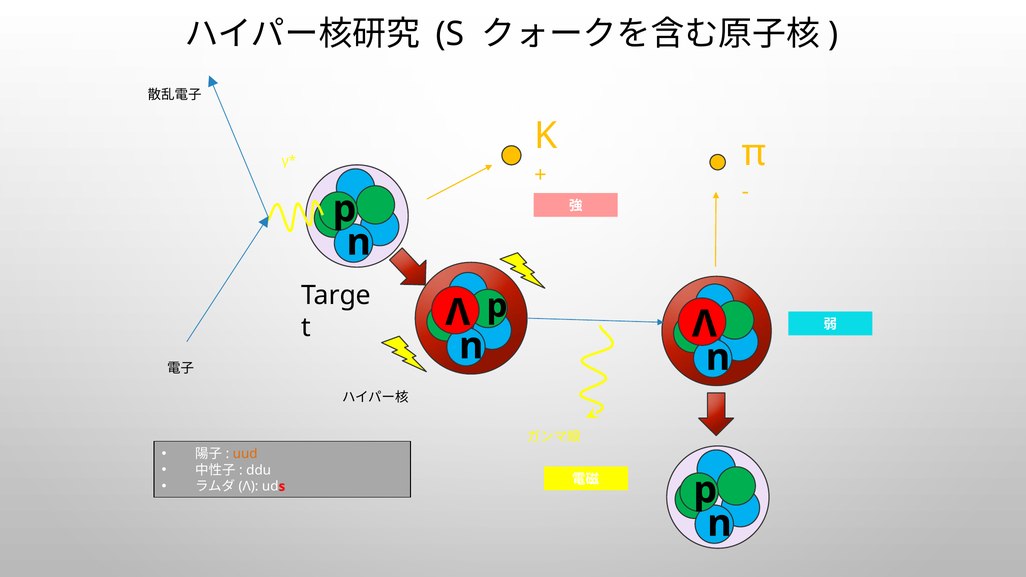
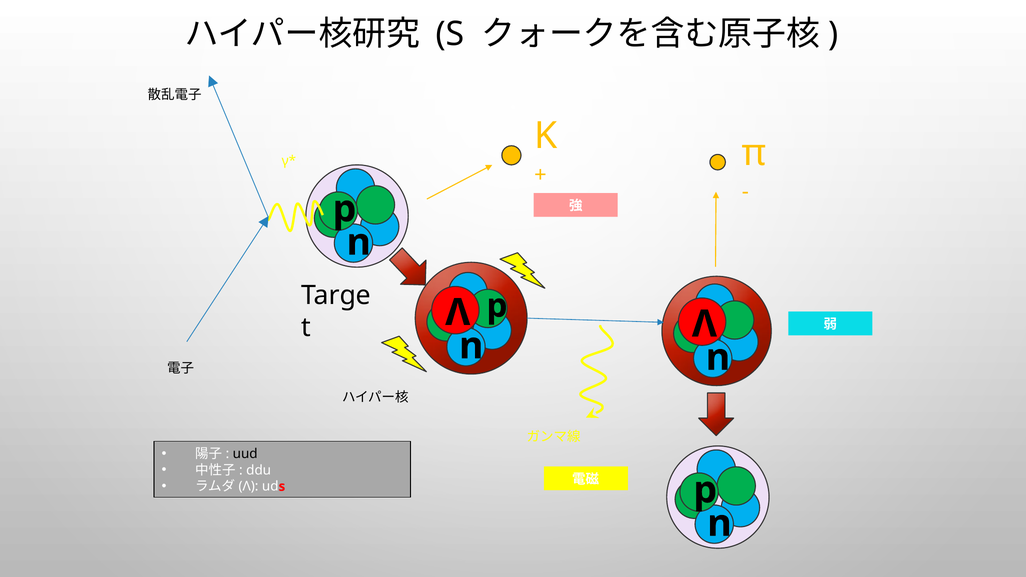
uud colour: orange -> black (245, 454)
